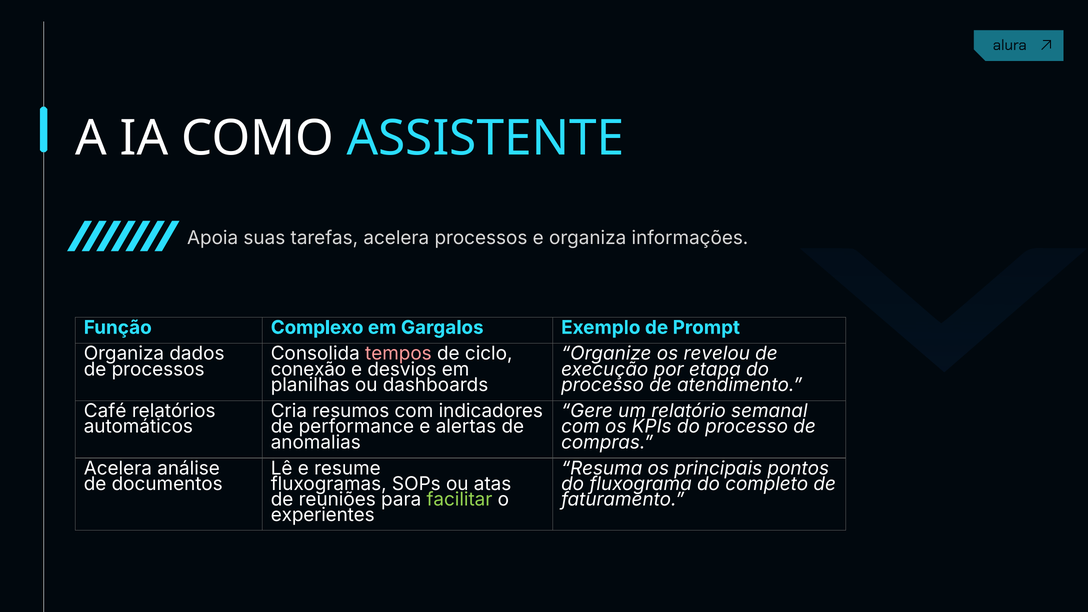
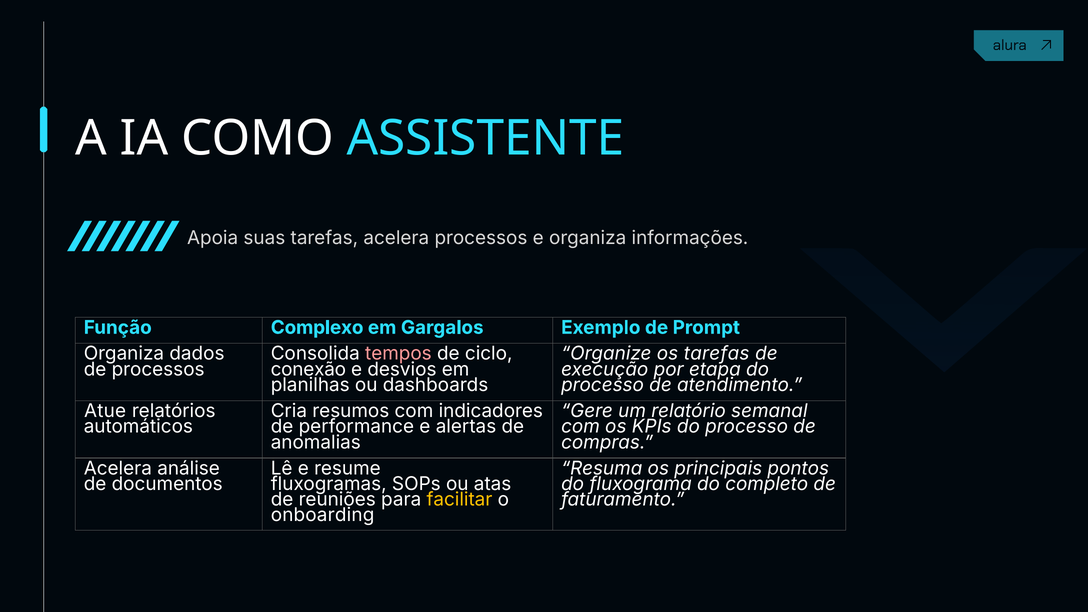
os revelou: revelou -> tarefas (717, 354)
Café: Café -> Atue (105, 411)
facilitar colour: light green -> yellow (459, 500)
experientes: experientes -> onboarding (323, 515)
